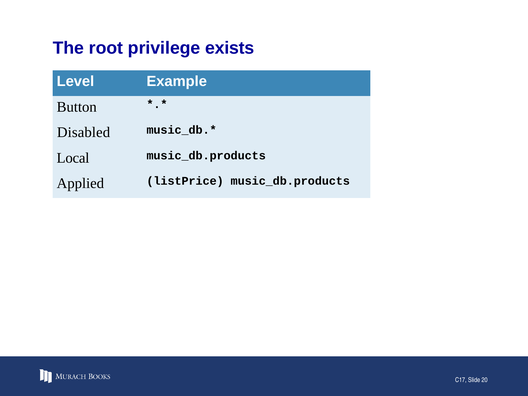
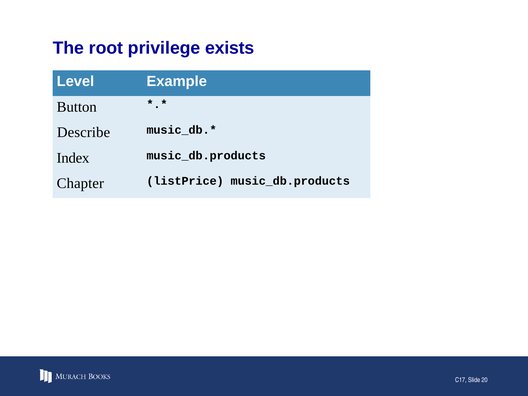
Disabled: Disabled -> Describe (84, 132)
Local: Local -> Index (73, 158)
Applied: Applied -> Chapter (80, 183)
